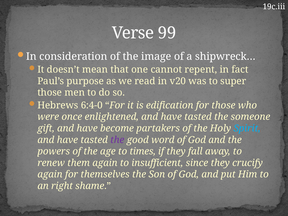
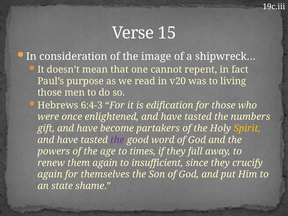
99: 99 -> 15 (167, 33)
super: super -> living (233, 81)
6:4-0: 6:4-0 -> 6:4-3 (92, 105)
someone: someone -> numbers (250, 117)
Spirit colour: light blue -> yellow (247, 128)
right: right -> state (62, 186)
